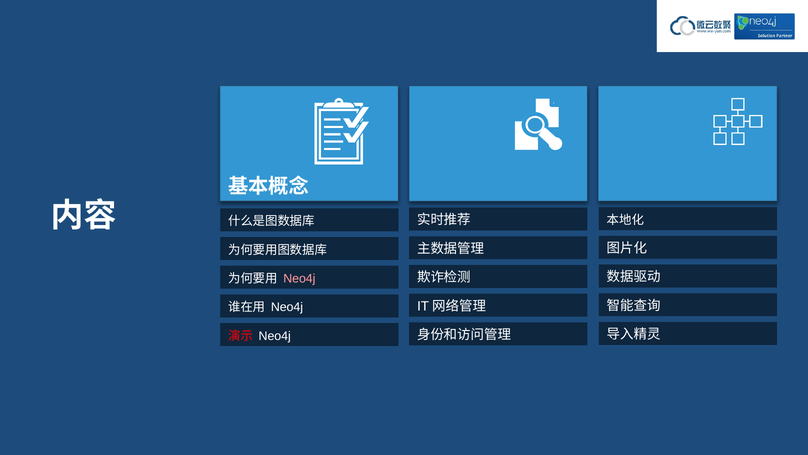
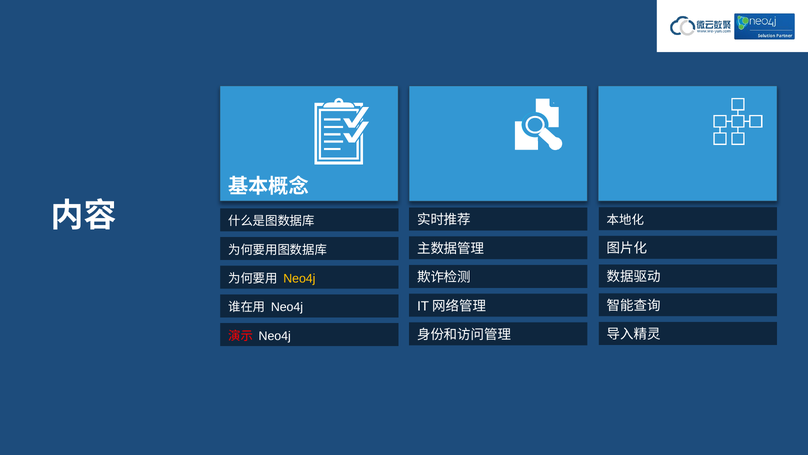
Neo4j colour: pink -> yellow (299, 278)
